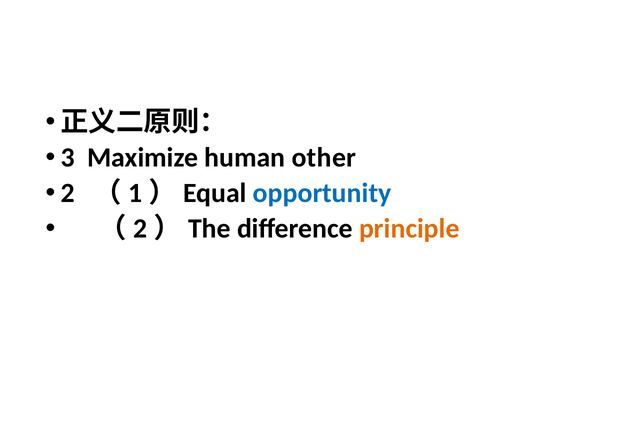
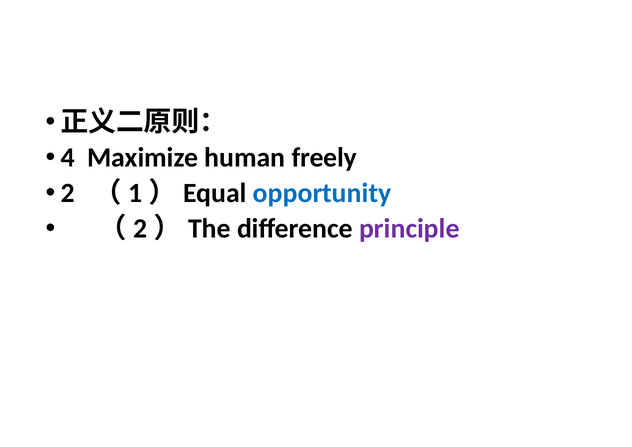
3: 3 -> 4 (68, 158)
other: other -> freely (324, 158)
principle colour: orange -> purple (409, 229)
